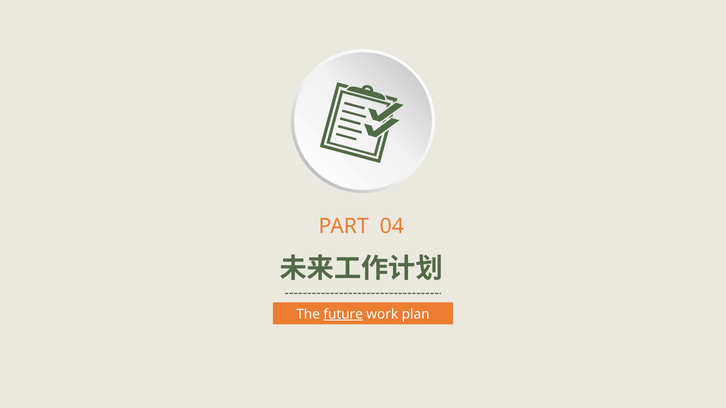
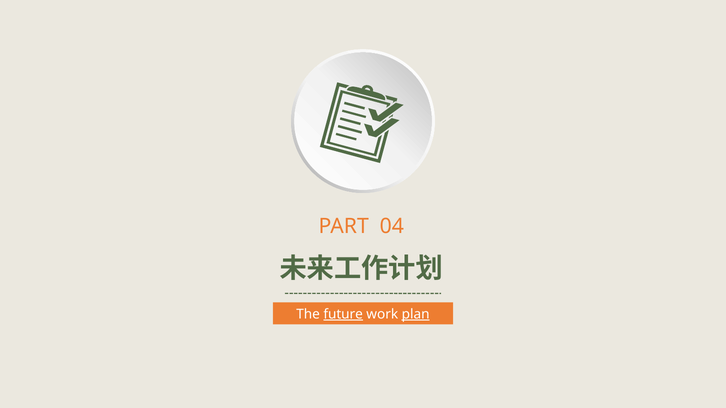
plan underline: none -> present (416, 315)
